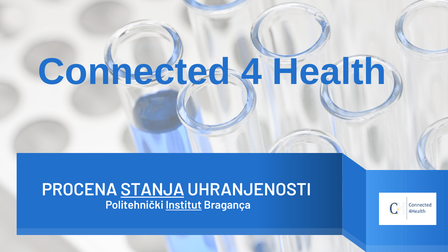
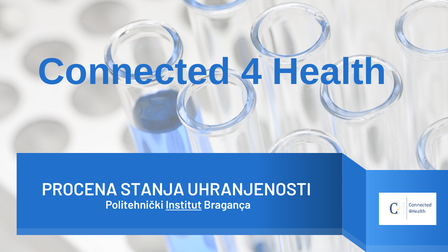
STANJA underline: present -> none (152, 190)
